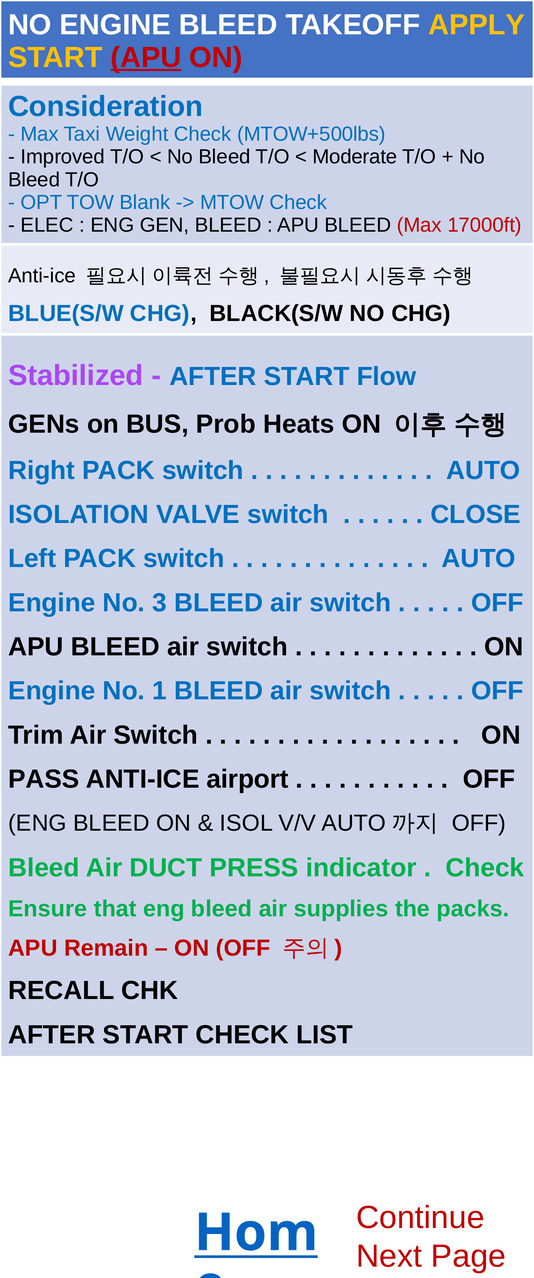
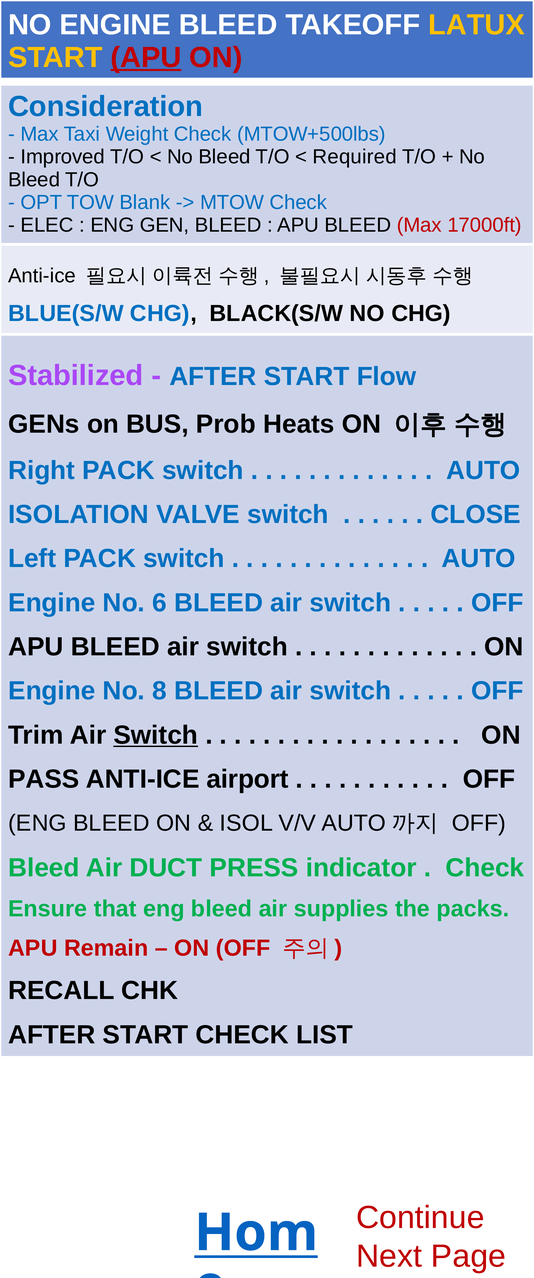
APPLY: APPLY -> LATUX (477, 25)
Moderate: Moderate -> Required (355, 157)
3: 3 -> 6 (159, 603)
1: 1 -> 8 (159, 691)
Switch underline: none -> present (156, 735)
